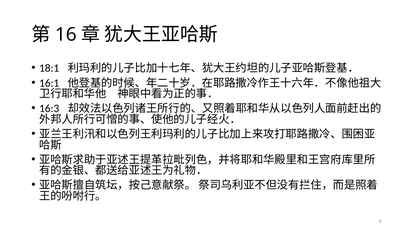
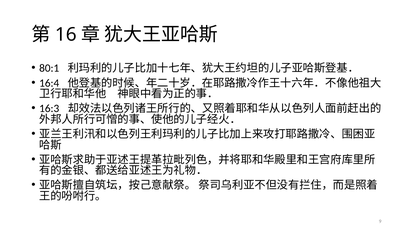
18:1: 18:1 -> 80:1 (49, 68)
16:1: 16:1 -> 16:4 (49, 83)
